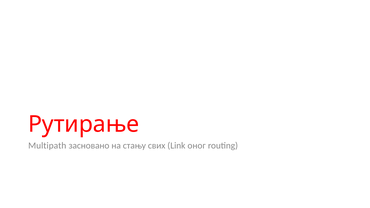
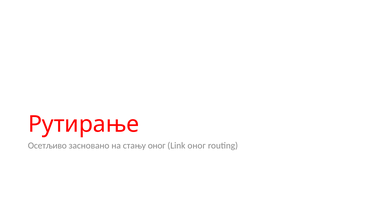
Multipath: Multipath -> Осетљиво (47, 146)
стању свих: свих -> оног (157, 146)
